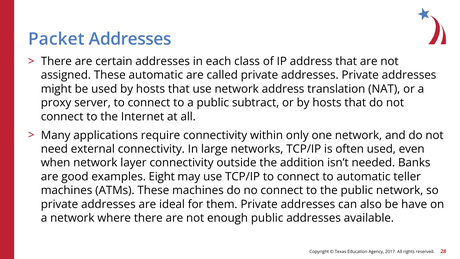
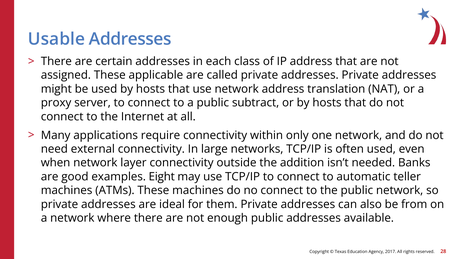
Packet: Packet -> Usable (56, 39)
These automatic: automatic -> applicable (156, 75)
have: have -> from (414, 204)
